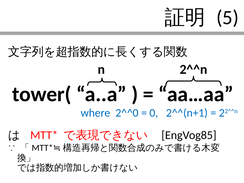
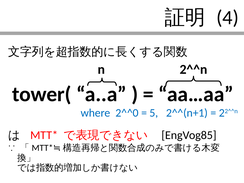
5: 5 -> 4 (228, 18)
0: 0 -> 5 (154, 113)
